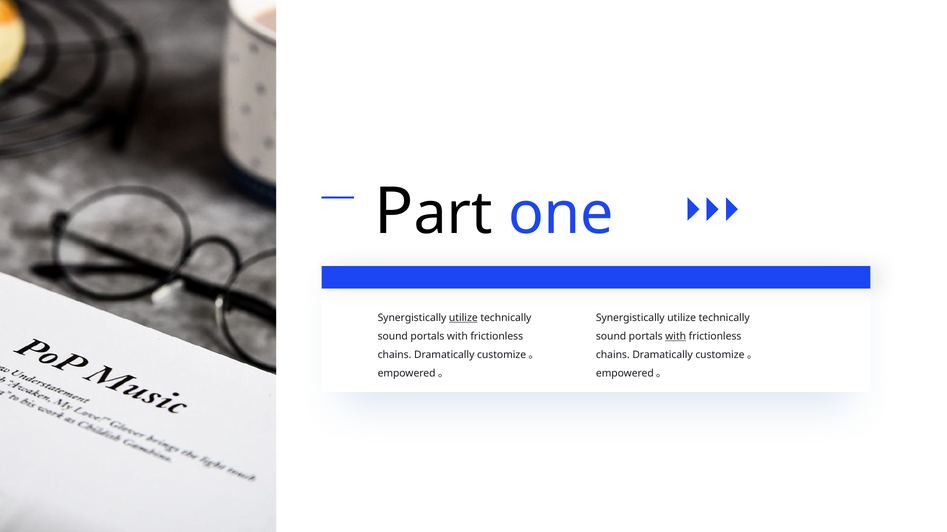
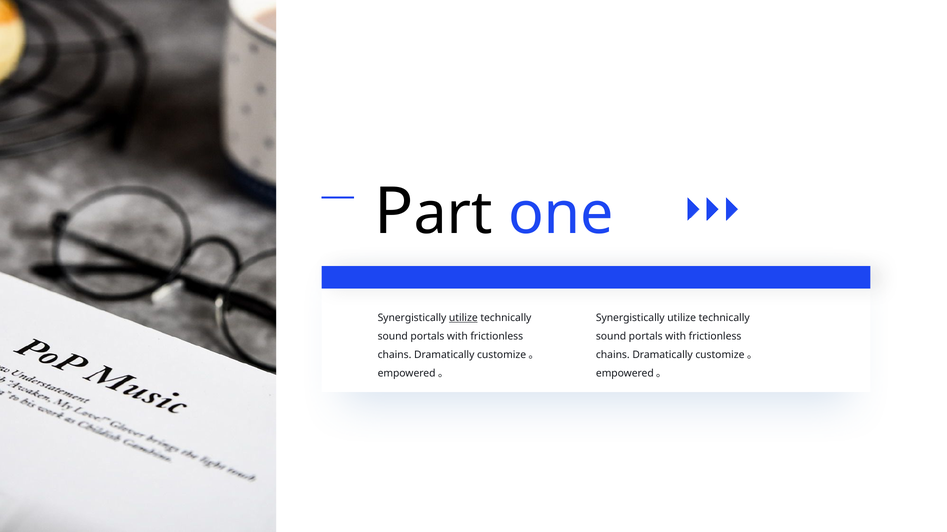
with underline: present -> none (676, 337)
